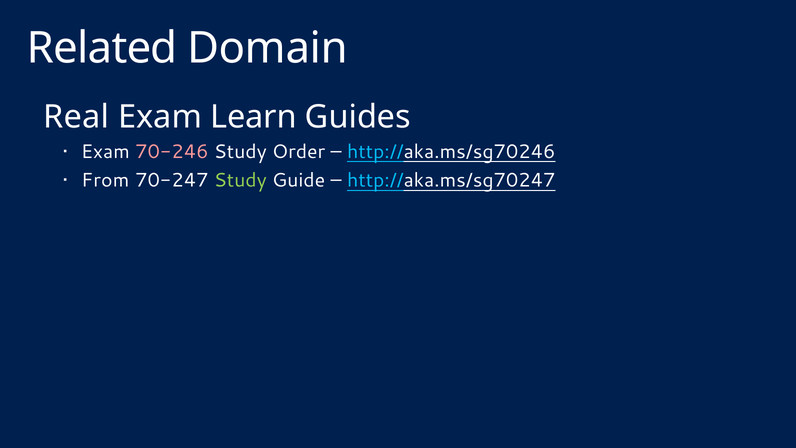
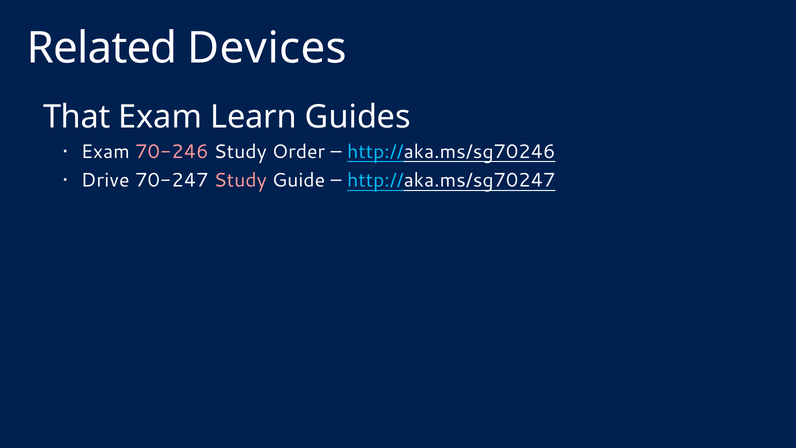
Domain: Domain -> Devices (267, 48)
Real: Real -> That (77, 117)
From: From -> Drive (105, 180)
Study colour: light green -> pink (240, 180)
